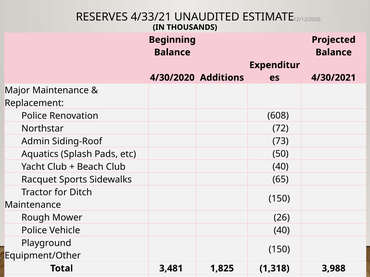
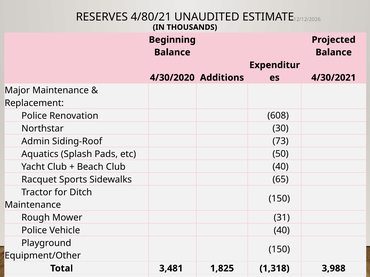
4/33/21: 4/33/21 -> 4/80/21 (151, 17)
72: 72 -> 30 (281, 129)
26: 26 -> 31 (282, 218)
